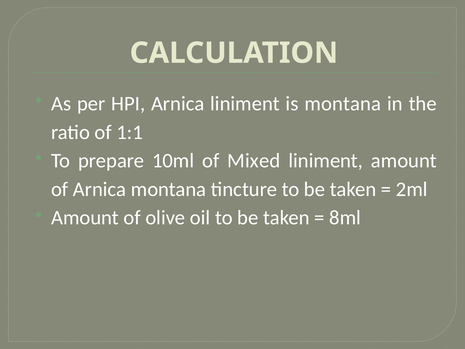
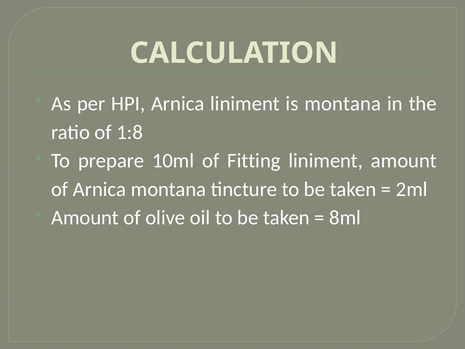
1:1: 1:1 -> 1:8 (130, 132)
Mixed: Mixed -> Fitting (254, 161)
